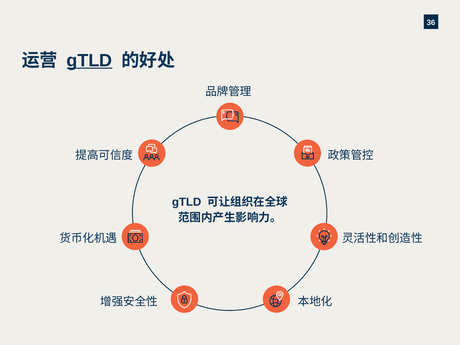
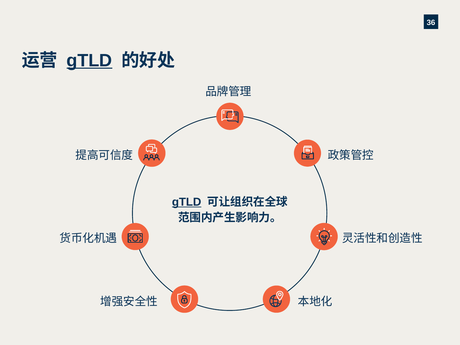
gTLD underline: none -> present (187, 202)
